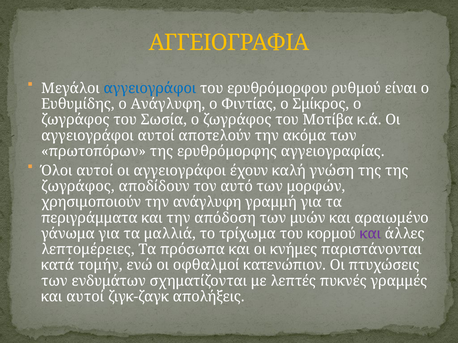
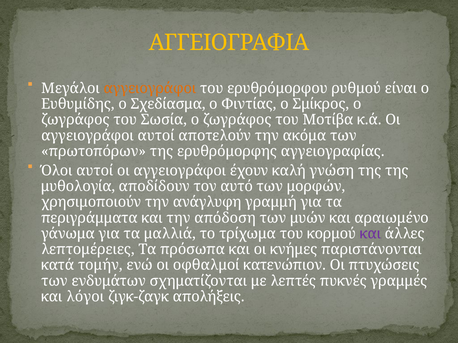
αγγειογράφοι colour: blue -> orange (150, 88)
ο Ανάγλυφη: Ανάγλυφη -> Σχεδίασμα (168, 104)
ζωγράφος: ζωγράφος -> μυθολογία (78, 187)
και αυτοί: αυτοί -> λόγοι (85, 297)
